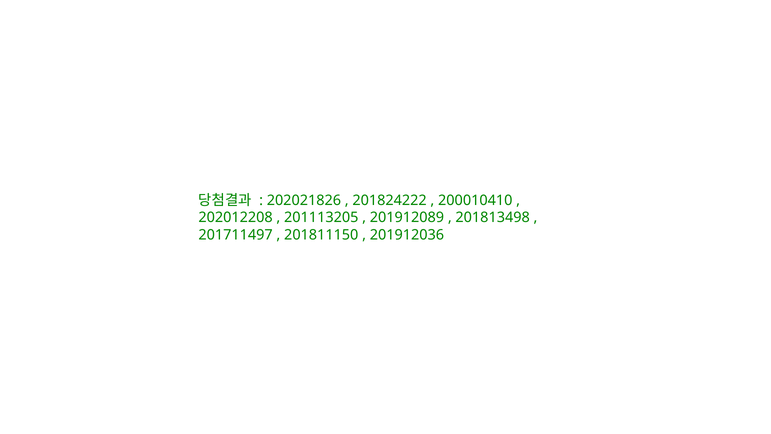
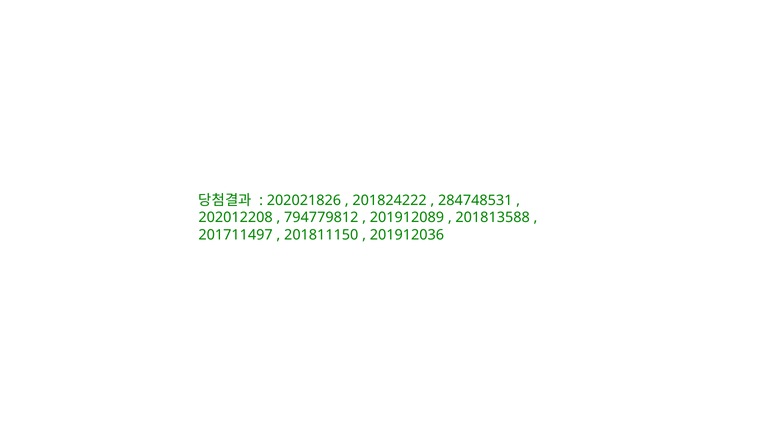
200010410: 200010410 -> 284748531 (475, 200)
201113205: 201113205 -> 794779812 (321, 218)
201813498: 201813498 -> 201813588 (493, 218)
